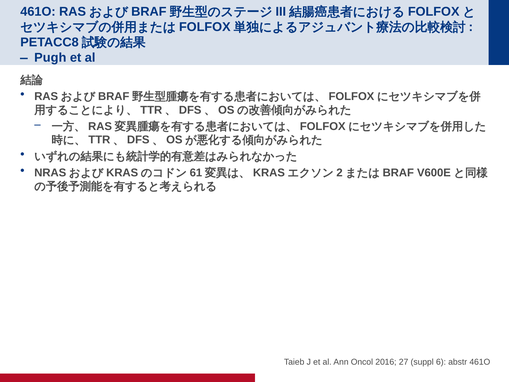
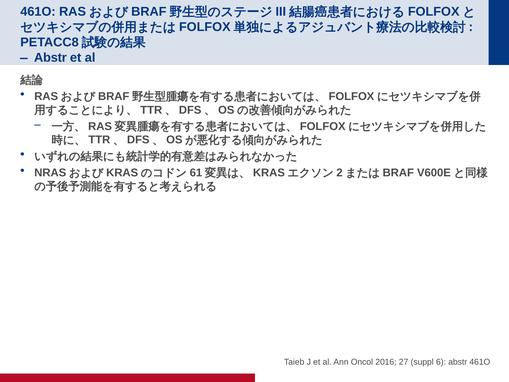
Pugh: Pugh -> Abstr (50, 58)
